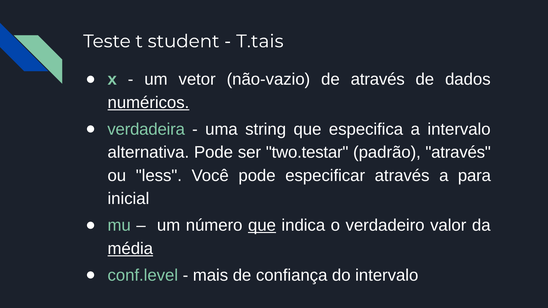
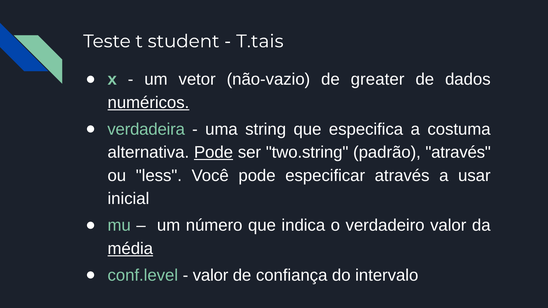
de através: através -> greater (378, 80)
a intervalo: intervalo -> costuma (459, 129)
Pode underline: none -> present (214, 153)
two.testar: two.testar -> two.string (307, 153)
para: para -> usar (474, 176)
que underline: present -> none (262, 226)
mais: mais -> valor (211, 276)
